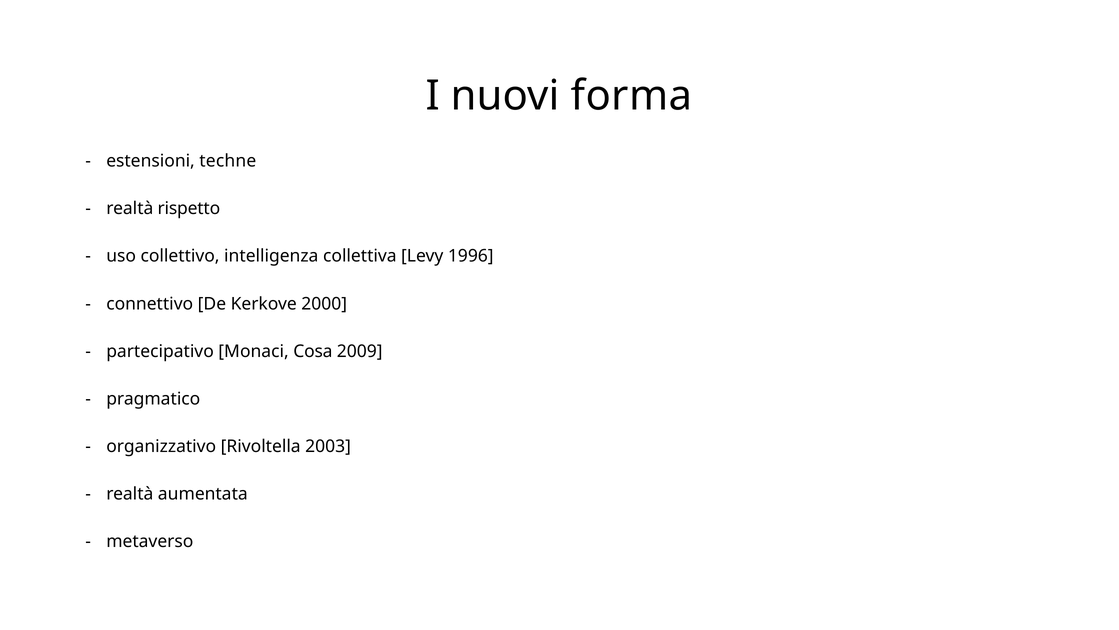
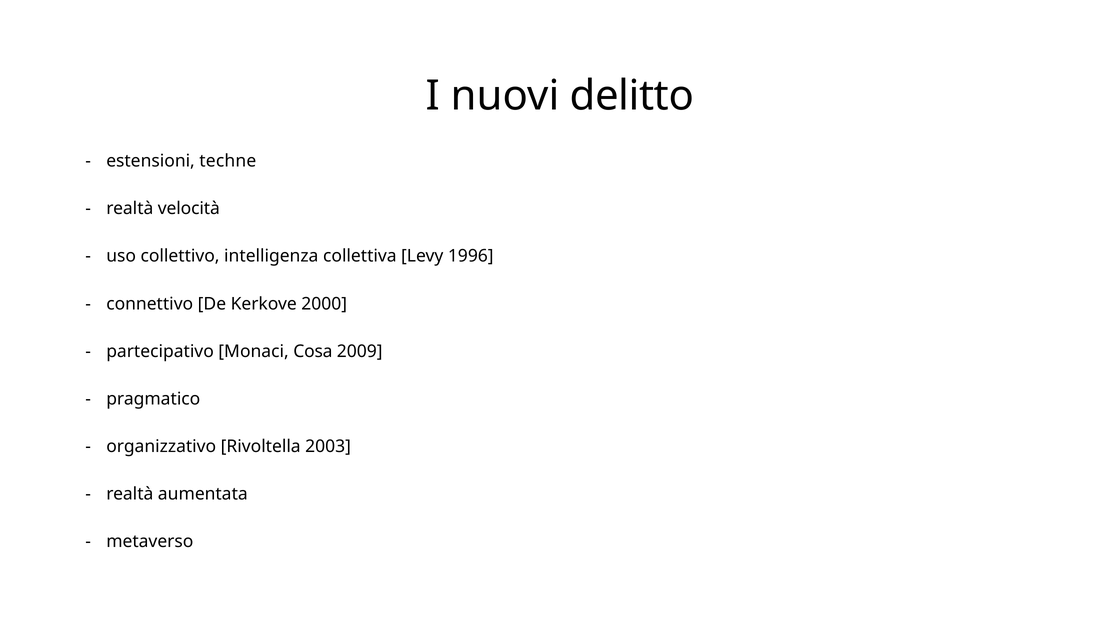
forma: forma -> delitto (632, 96)
rispetto: rispetto -> velocità (189, 208)
